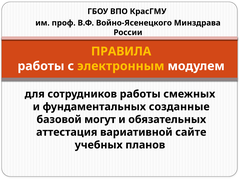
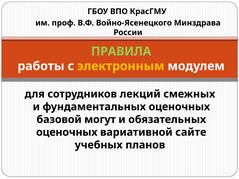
ПРАВИЛА colour: yellow -> light green (121, 51)
сотрудников работы: работы -> лекций (140, 94)
фундаментальных созданные: созданные -> оценочных (179, 107)
аттестация: аттестация -> оценочных (67, 132)
